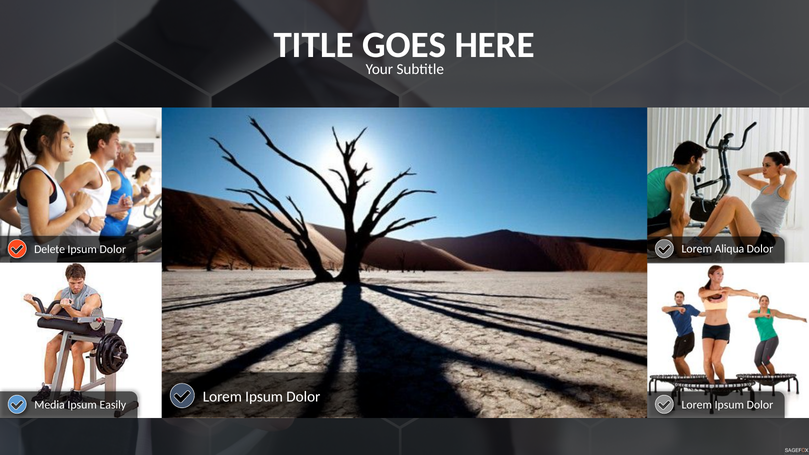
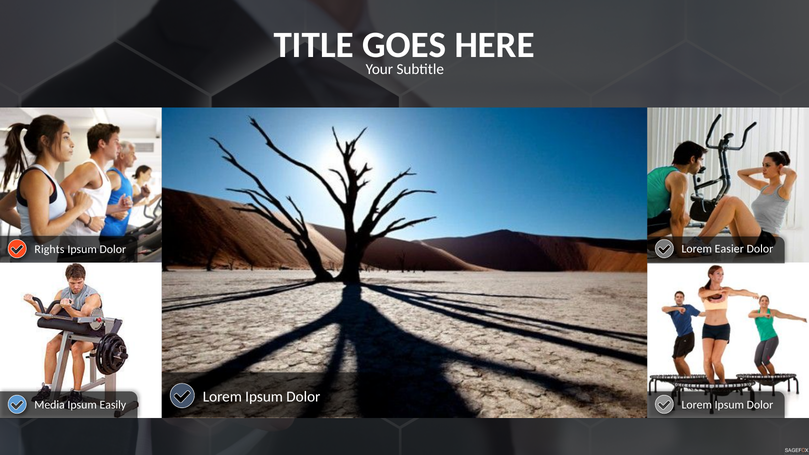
Delete: Delete -> Rights (49, 249)
Aliqua: Aliqua -> Easier (729, 249)
